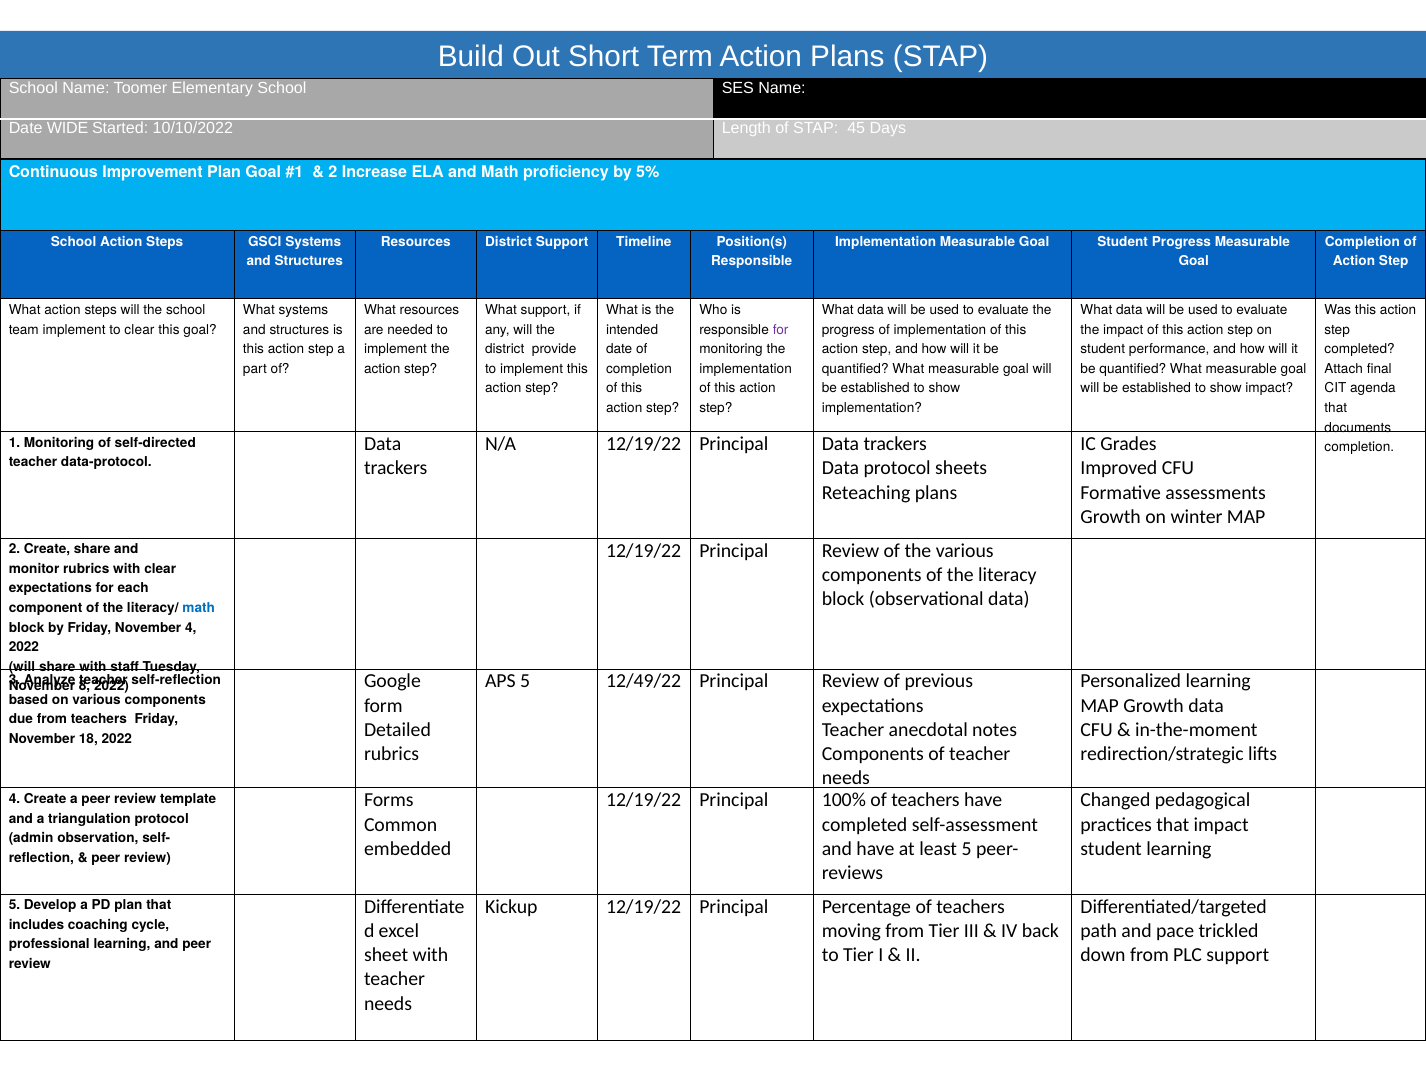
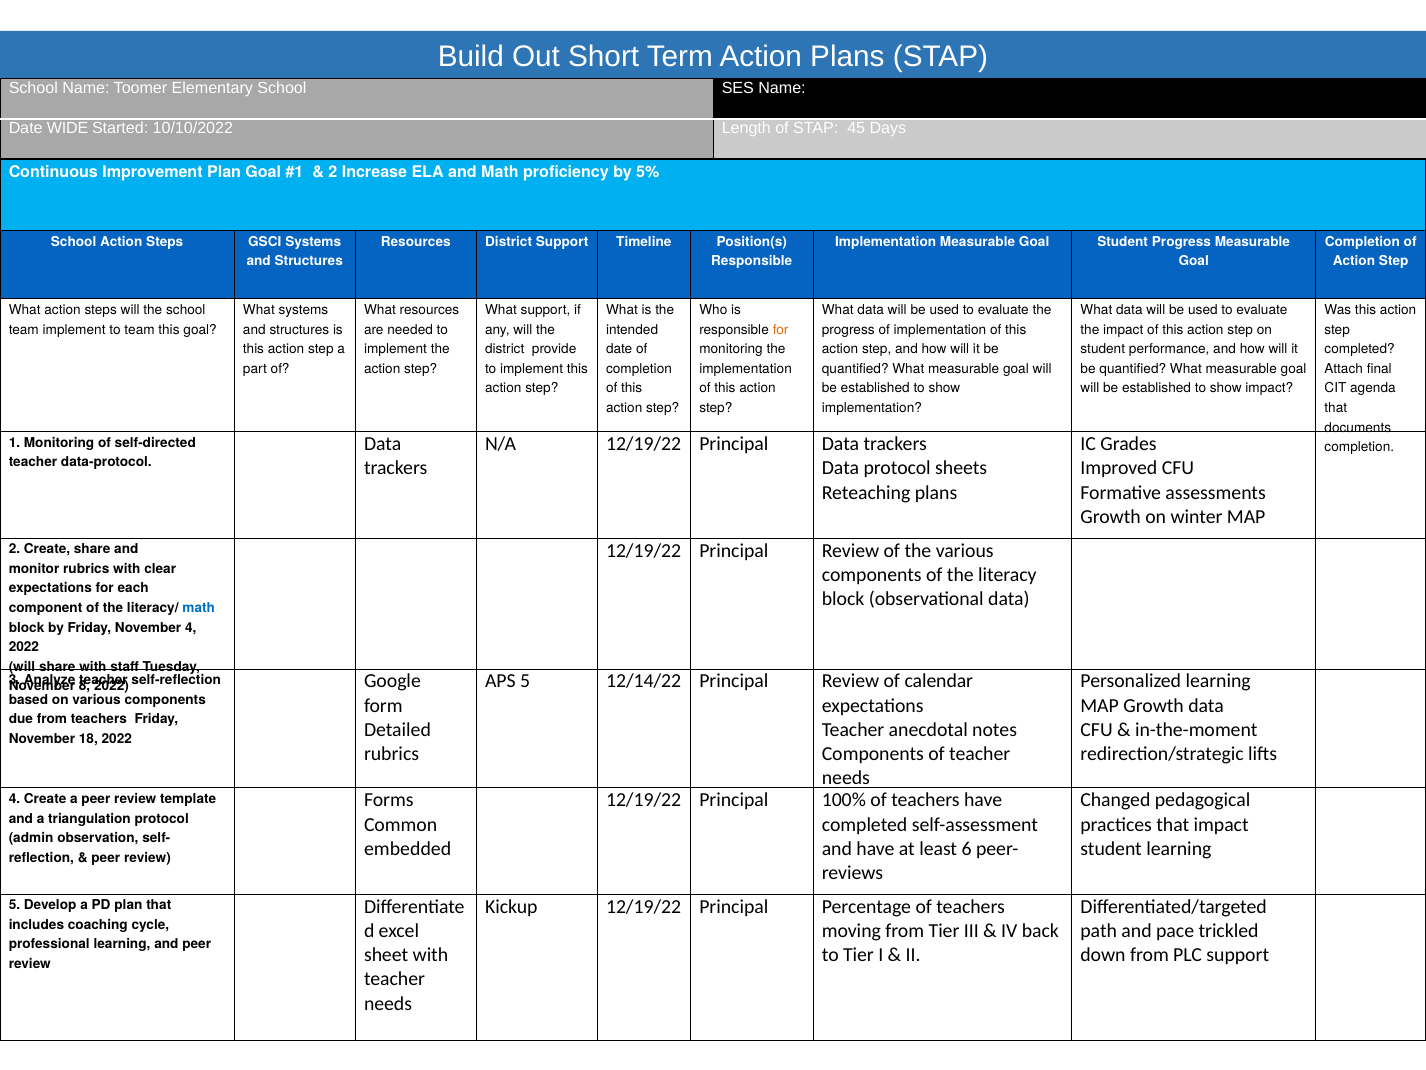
to clear: clear -> team (140, 329)
for colour: purple -> orange (781, 329)
12/49/22: 12/49/22 -> 12/14/22 (644, 681)
previous: previous -> calendar (939, 681)
least 5: 5 -> 6 (967, 848)
